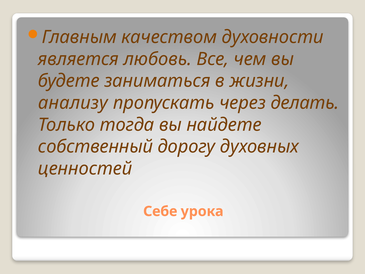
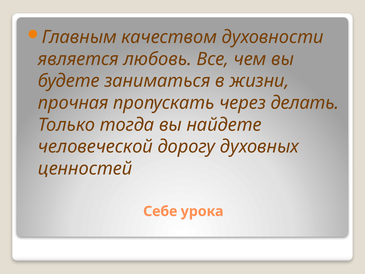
анализу: анализу -> прочная (73, 103)
собственный: собственный -> человеческой (95, 147)
